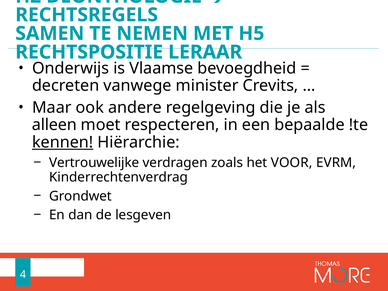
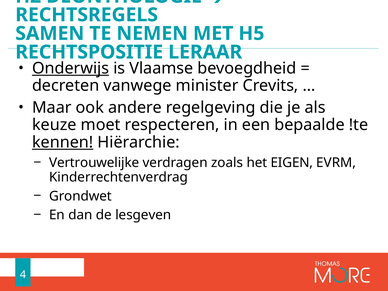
Onderwijs underline: none -> present (71, 68)
alleen: alleen -> keuze (54, 125)
VOOR: VOOR -> EIGEN (292, 163)
